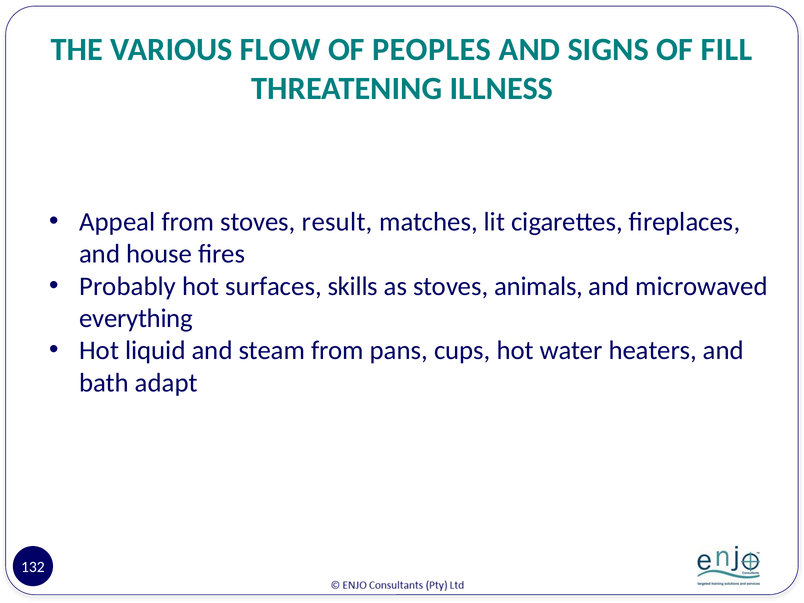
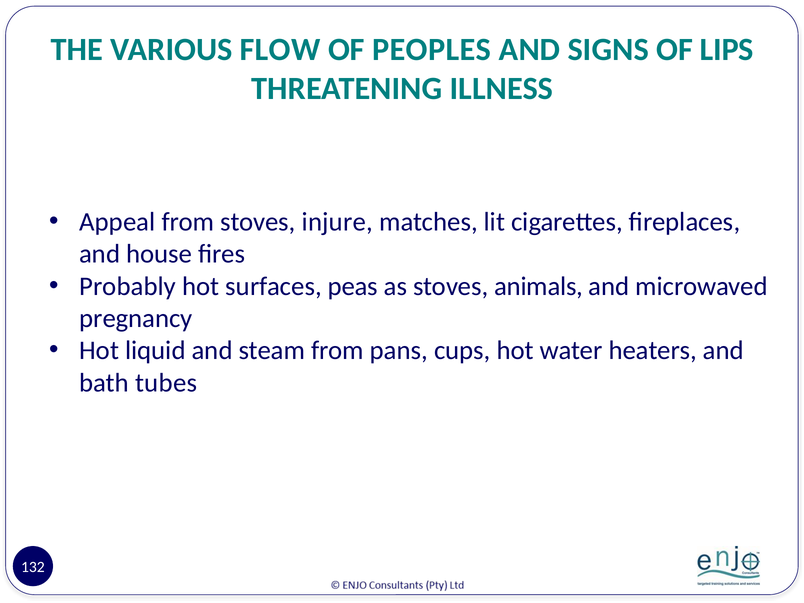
FILL: FILL -> LIPS (727, 50)
result: result -> injure (337, 222)
skills: skills -> peas (353, 286)
everything: everything -> pregnancy (136, 318)
adapt: adapt -> tubes (166, 383)
